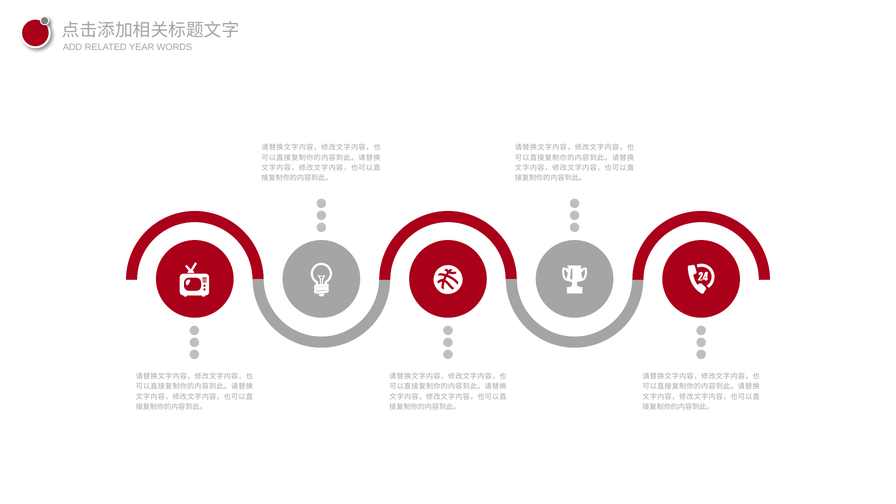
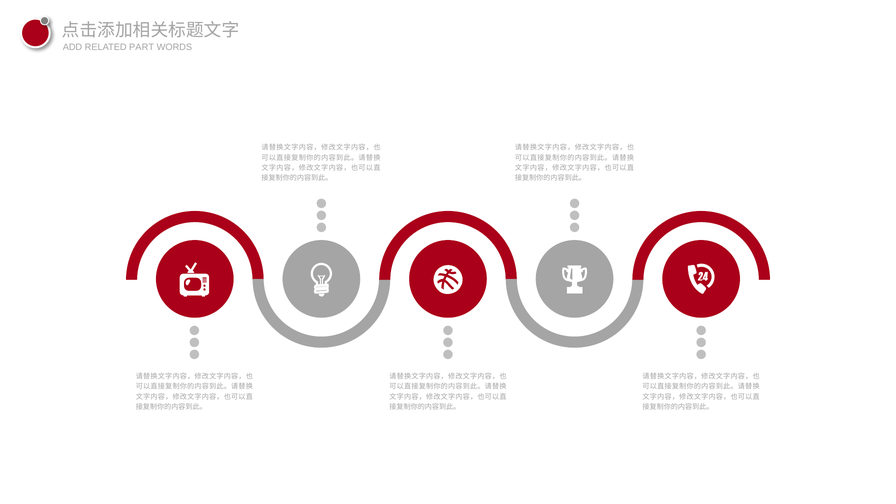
YEAR: YEAR -> PART (142, 47)
